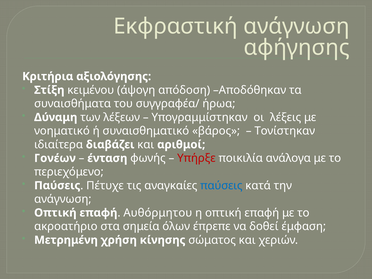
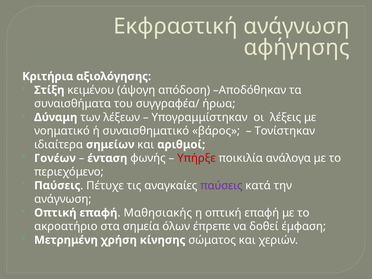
διαβάζει: διαβάζει -> σημείων (110, 145)
παύσεις colour: blue -> purple (221, 186)
Αυθόρμητου: Αυθόρμητου -> Μαθησιακής (158, 213)
